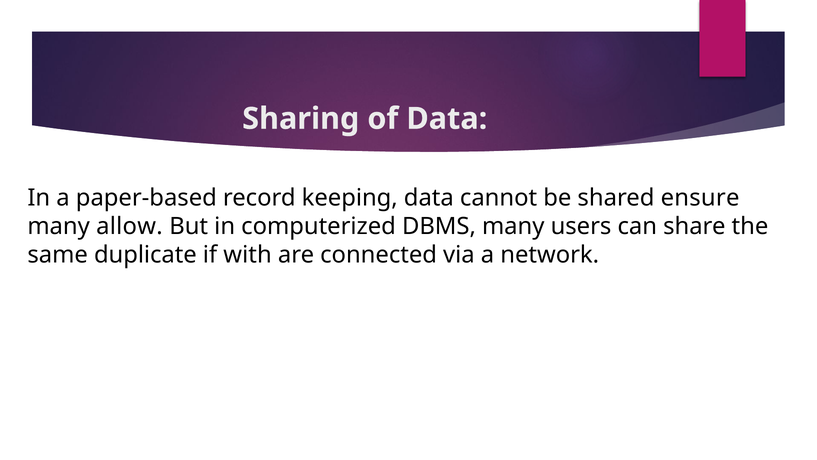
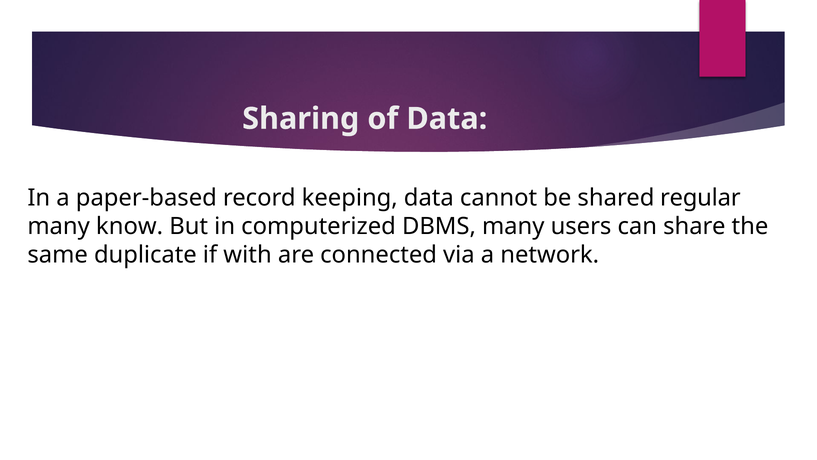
ensure: ensure -> regular (700, 198)
allow: allow -> know (130, 226)
